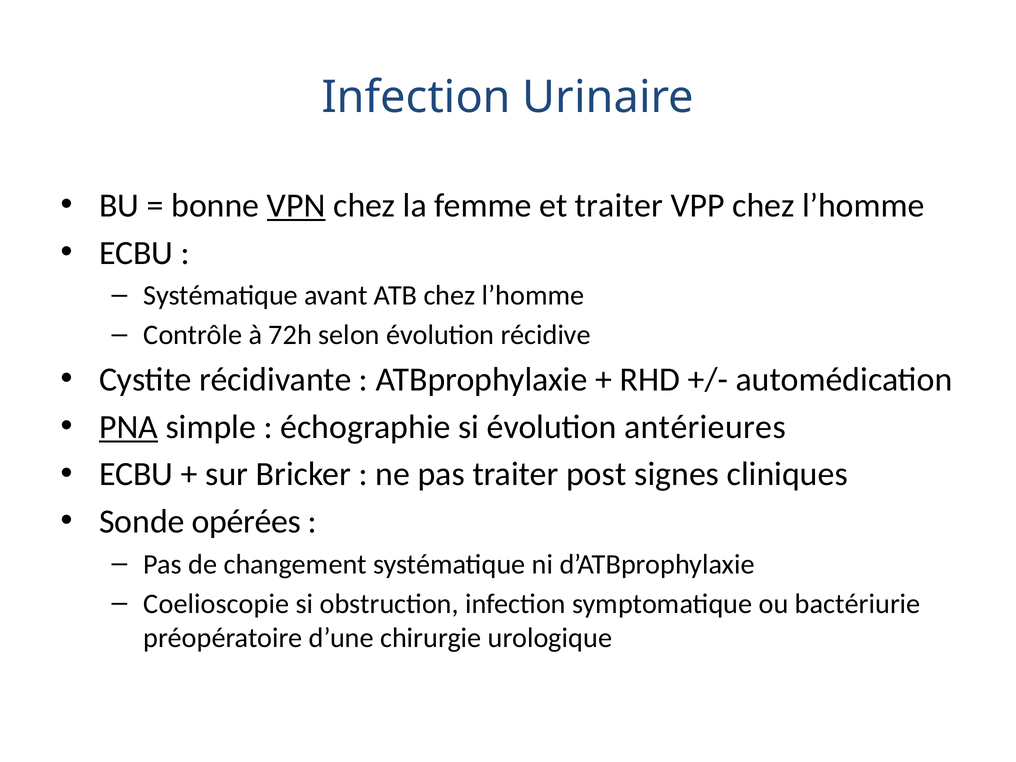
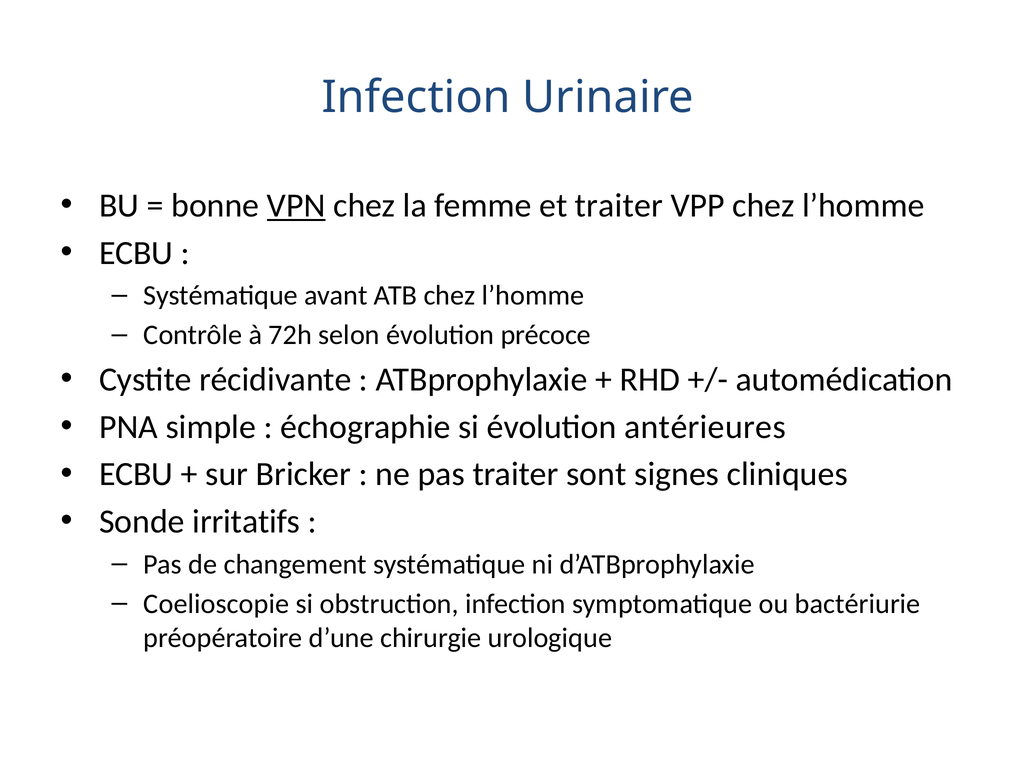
récidive: récidive -> précoce (546, 335)
PNA underline: present -> none (128, 427)
post: post -> sont (596, 474)
opérées: opérées -> irritatifs (246, 522)
